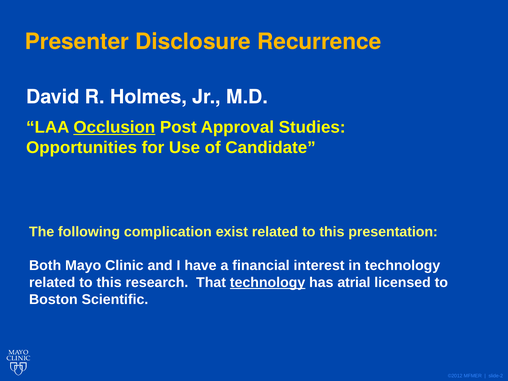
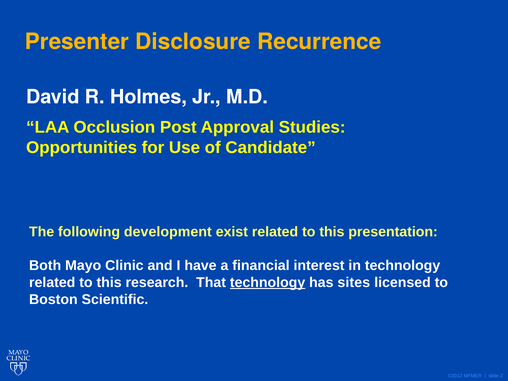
Occlusion underline: present -> none (114, 127)
complication: complication -> development (168, 232)
atrial: atrial -> sites (354, 283)
